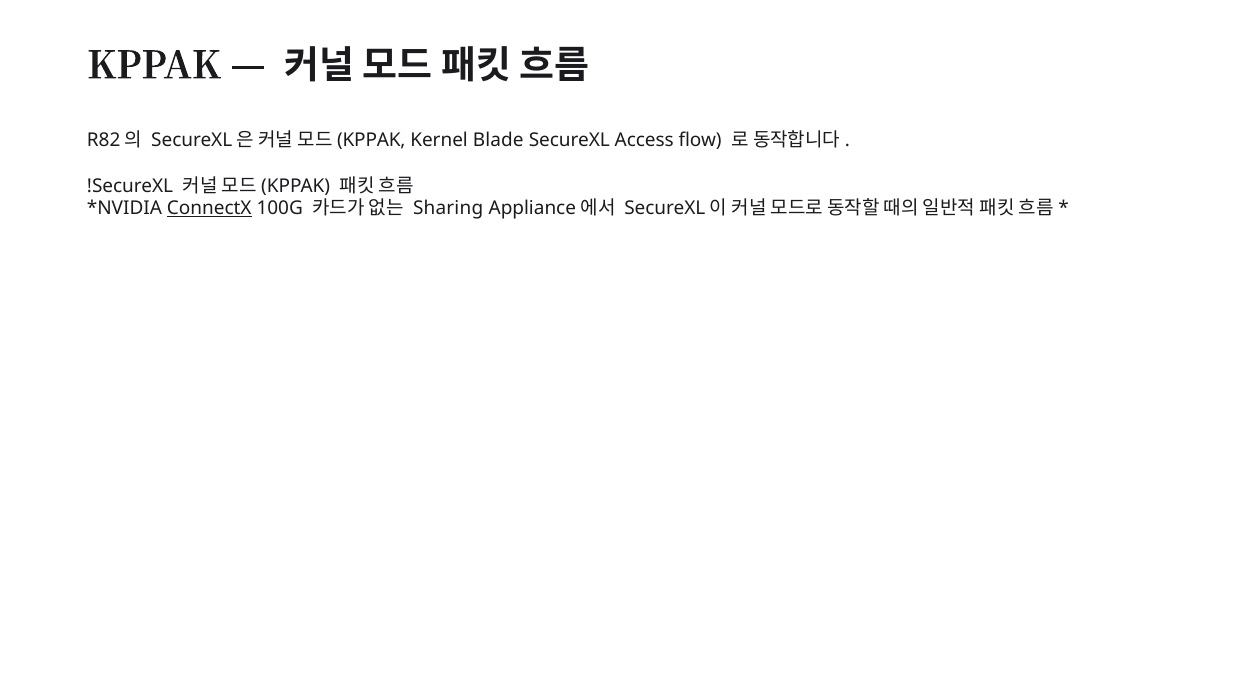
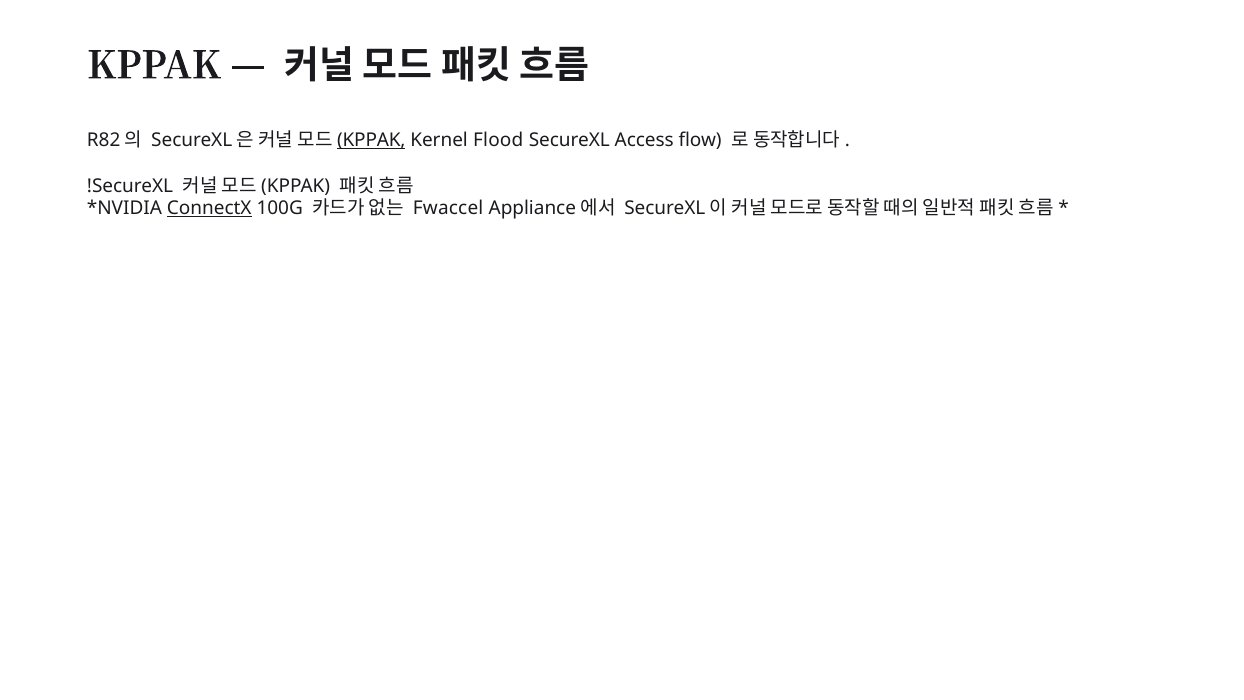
KPPAK underline: none -> present (371, 140)
Blade: Blade -> Flood (498, 140)
Sharing: Sharing -> Fwaccel (448, 209)
